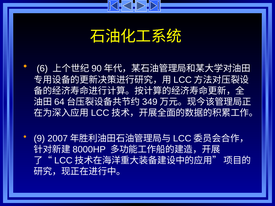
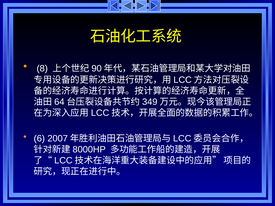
6: 6 -> 8 (42, 69)
9: 9 -> 6 (39, 139)
